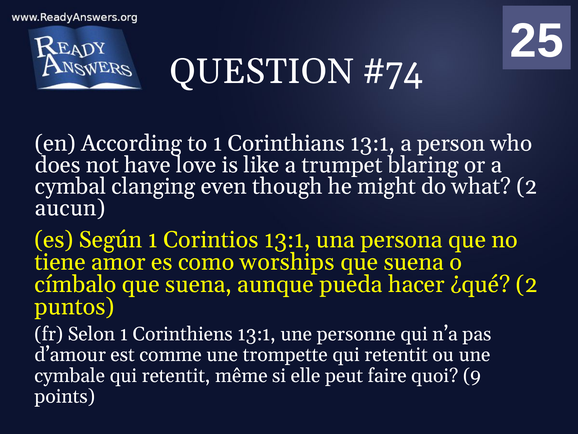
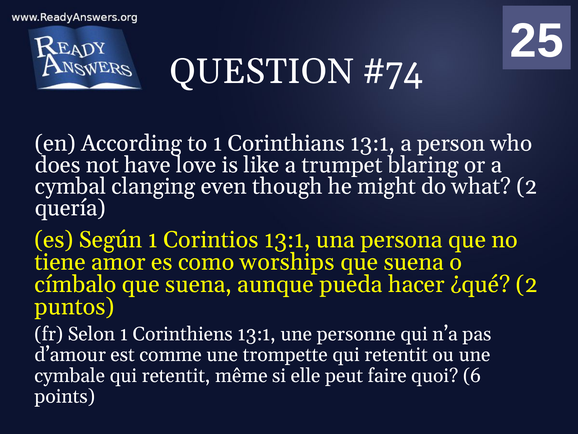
aucun: aucun -> quería (70, 208)
9: 9 -> 6 (472, 375)
